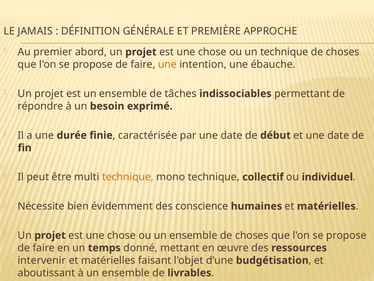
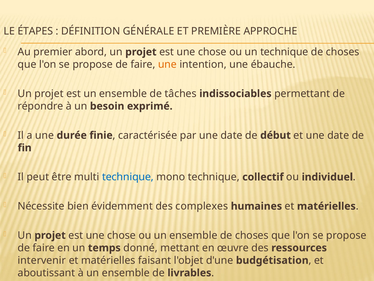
JAMAIS: JAMAIS -> ÉTAPES (35, 31)
technique colour: orange -> blue (128, 177)
conscience: conscience -> complexes (202, 206)
